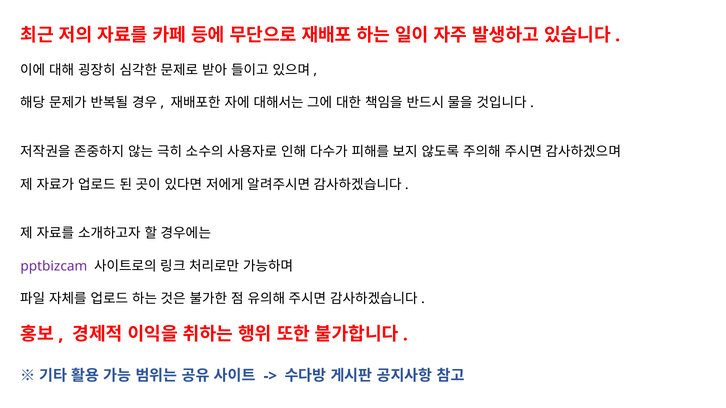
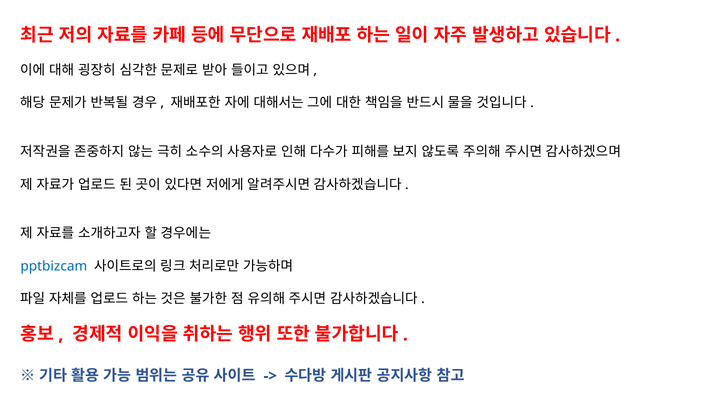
pptbizcam colour: purple -> blue (54, 266)
